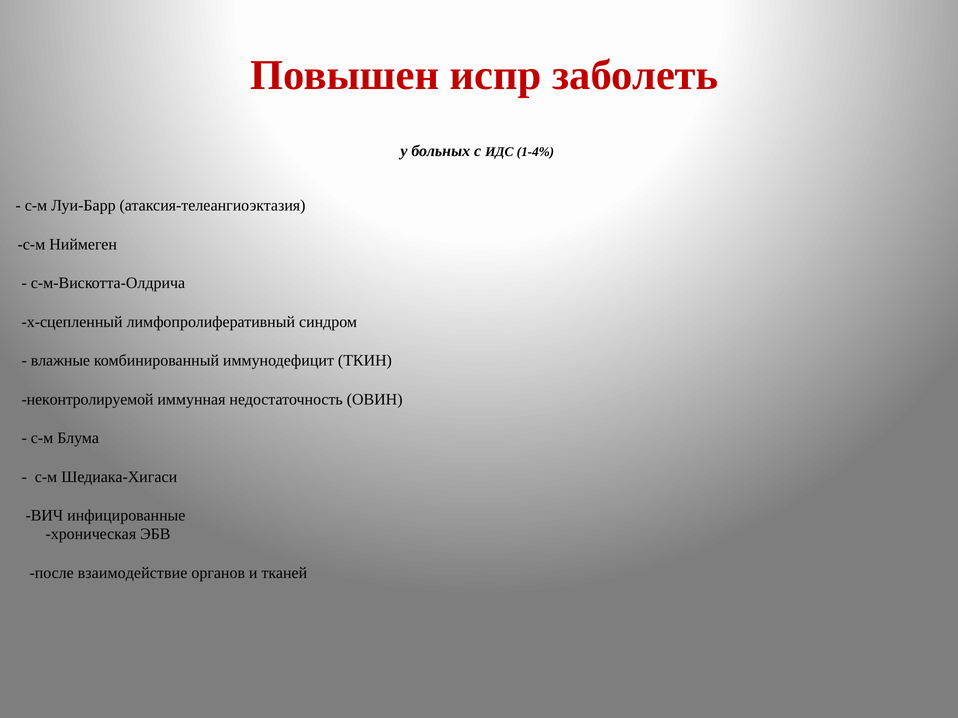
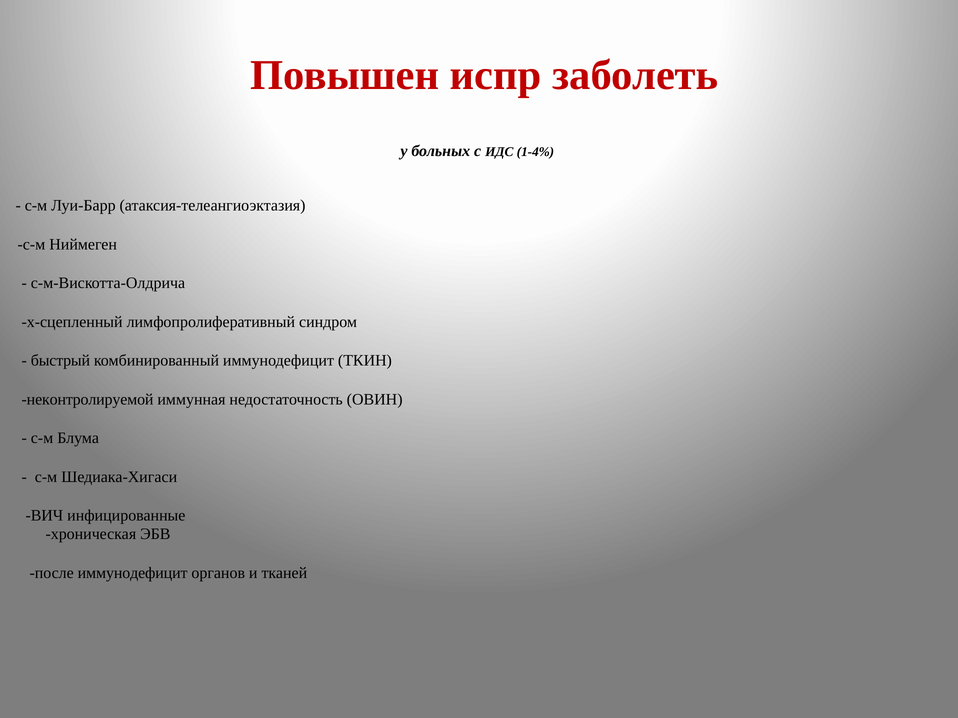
влажные: влажные -> быстрый (60, 361)
после взаимодействие: взаимодействие -> иммунодефицит (133, 573)
